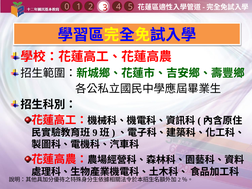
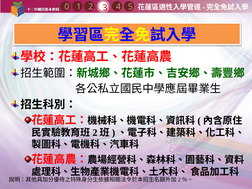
9: 9 -> 2 (95, 133)
